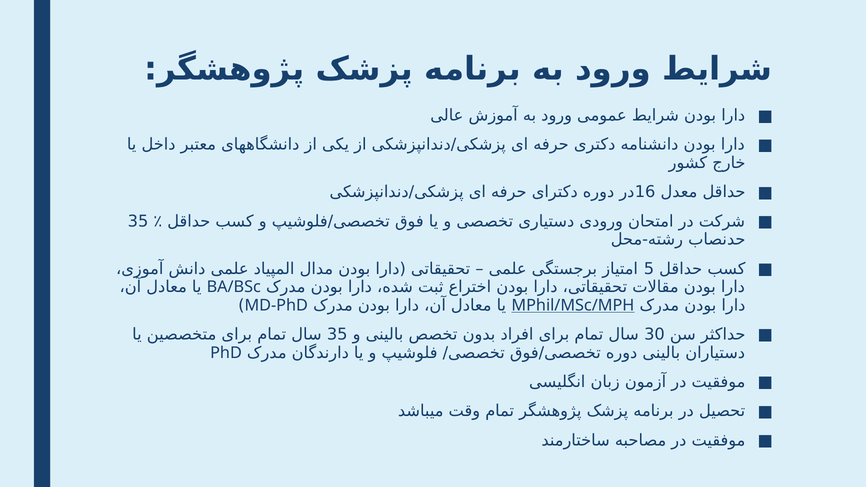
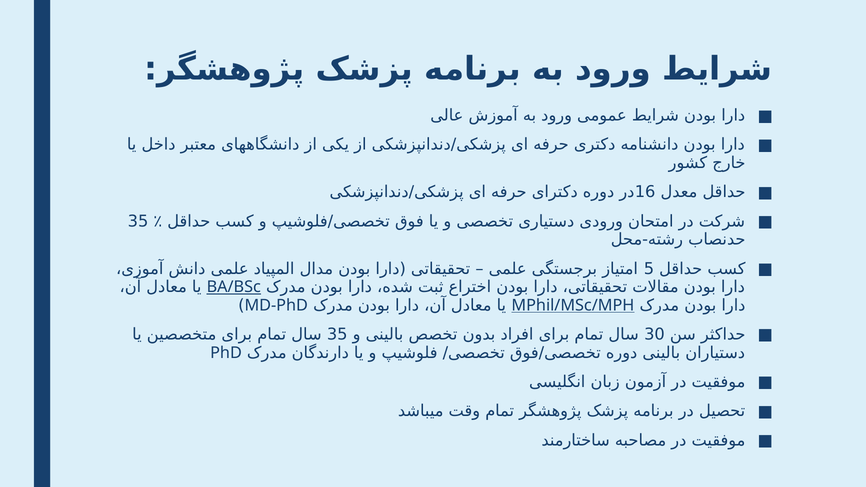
BA/BSc underline: none -> present (234, 287)
